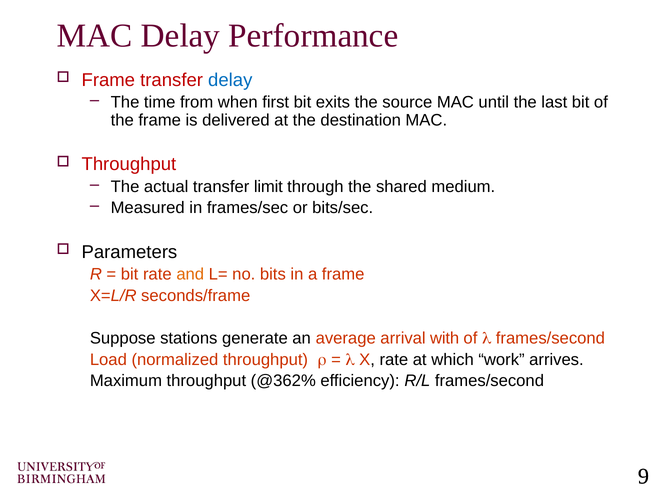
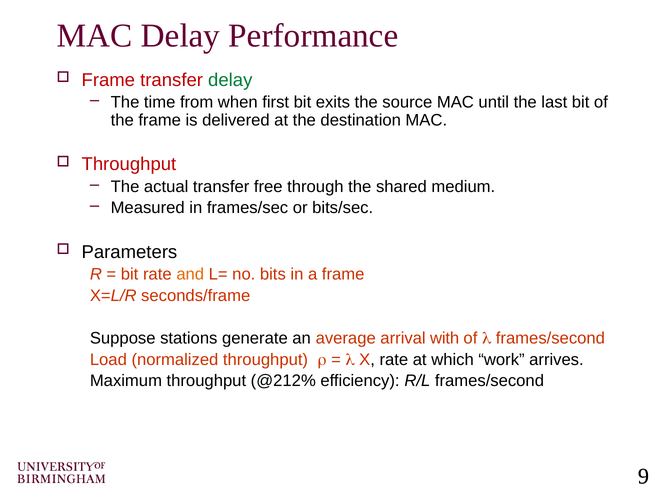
delay colour: blue -> green (230, 80)
limit: limit -> free (268, 186)
@362%: @362% -> @212% (283, 381)
